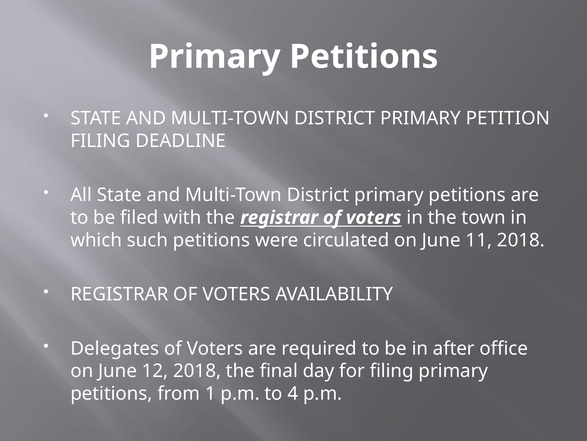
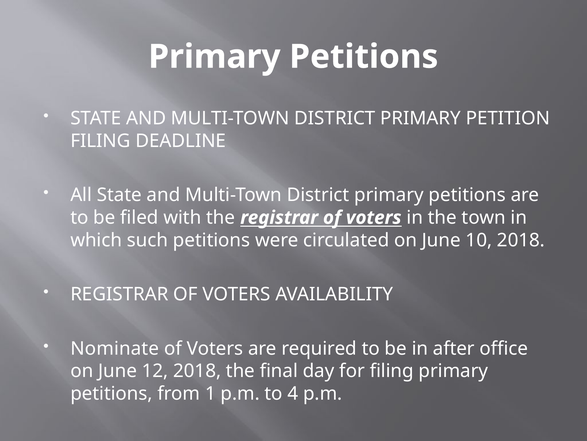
11: 11 -> 10 (479, 240)
Delegates: Delegates -> Nominate (115, 348)
